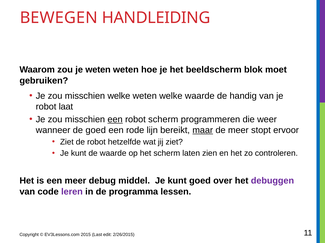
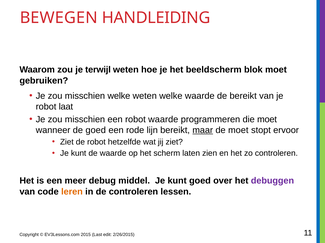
je weten: weten -> terwijl (98, 70)
de handig: handig -> bereikt (243, 96)
een underline: present -> none (115, 120)
robot scherm: scherm -> waarde (163, 120)
die weer: weer -> moet (267, 120)
de meer: meer -> moet (238, 131)
leren colour: purple -> orange (72, 192)
de programma: programma -> controleren (133, 192)
